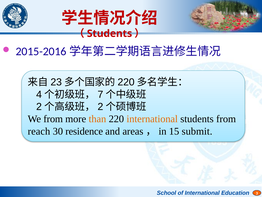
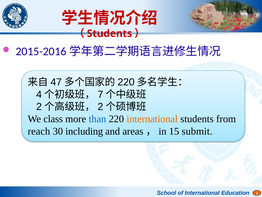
23: 23 -> 47 (56, 82)
We from: from -> class (53, 119)
than colour: orange -> blue (97, 119)
residence: residence -> including (84, 131)
